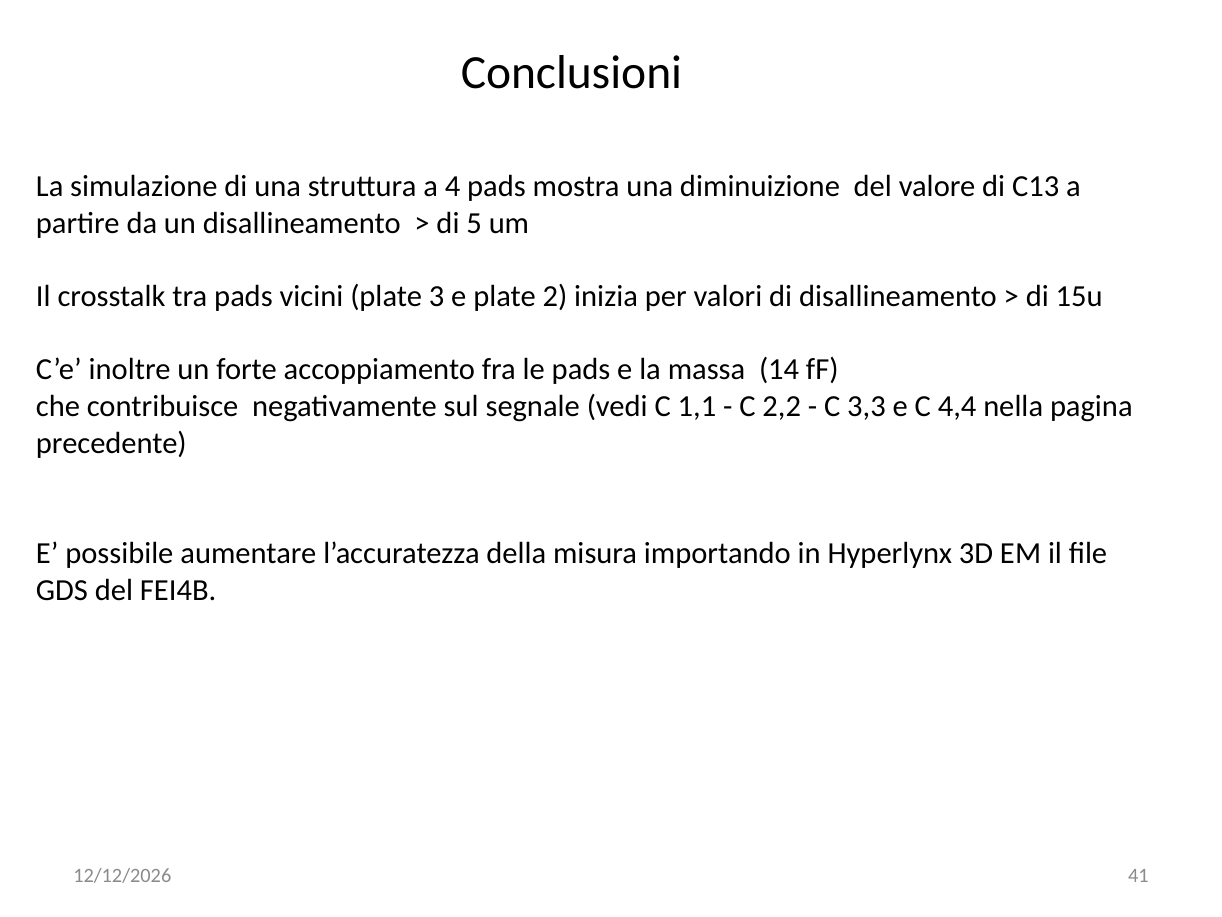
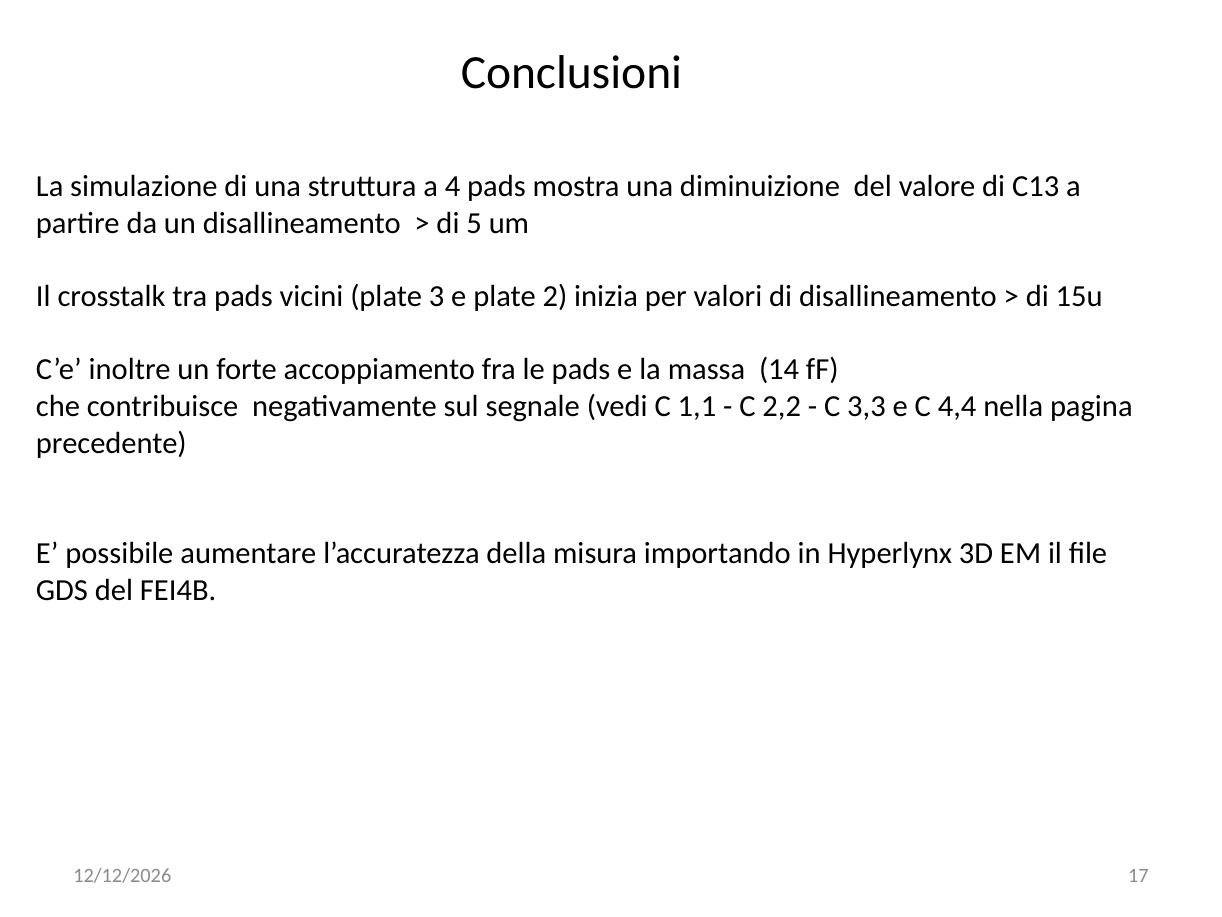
41: 41 -> 17 (1138, 875)
